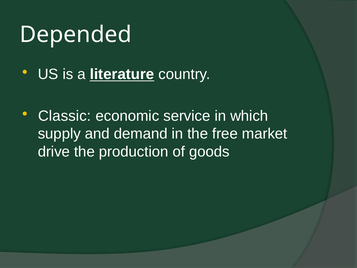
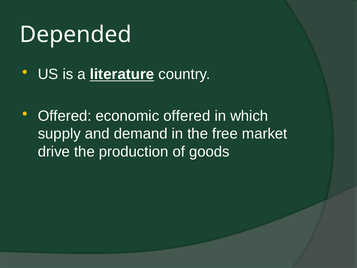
Classic: Classic -> Offered (65, 116)
economic service: service -> offered (187, 116)
